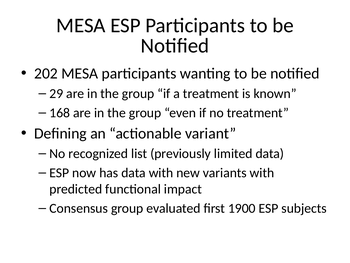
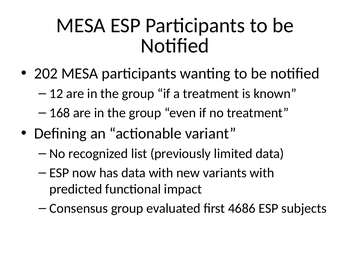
29: 29 -> 12 (56, 94)
1900: 1900 -> 4686 (242, 208)
